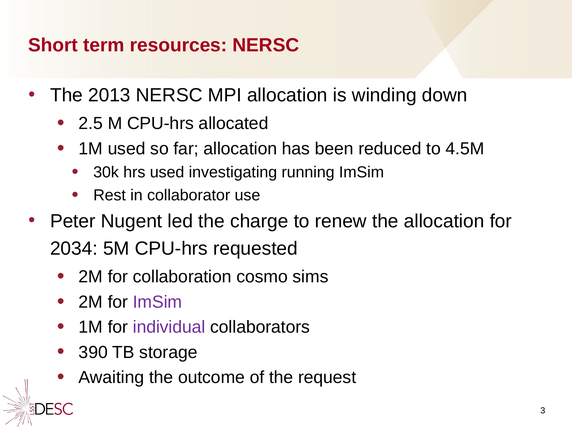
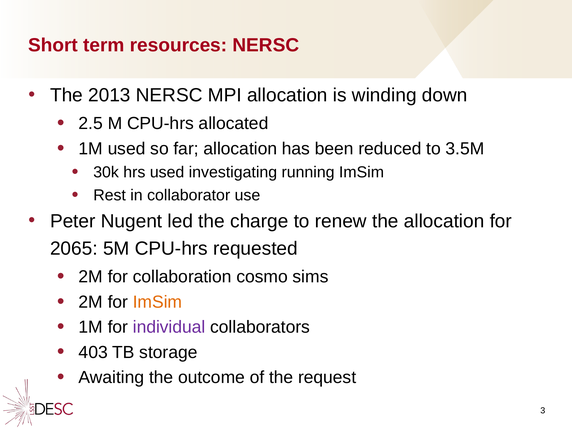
4.5M: 4.5M -> 3.5M (465, 149)
2034: 2034 -> 2065 (74, 248)
ImSim colour: purple -> orange (158, 302)
390: 390 -> 403 (93, 352)
